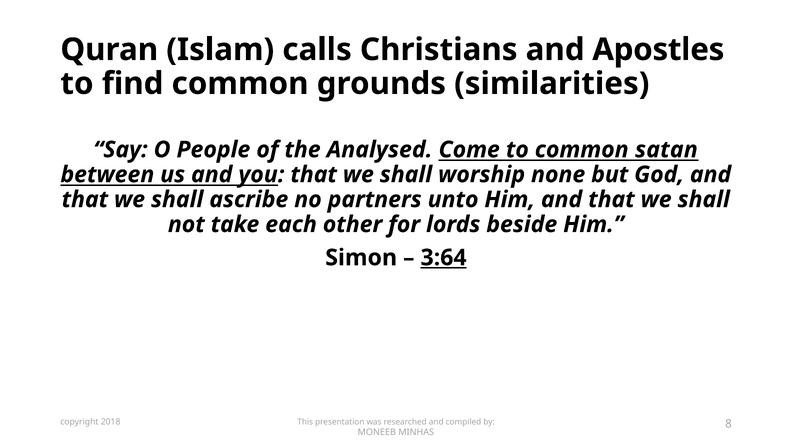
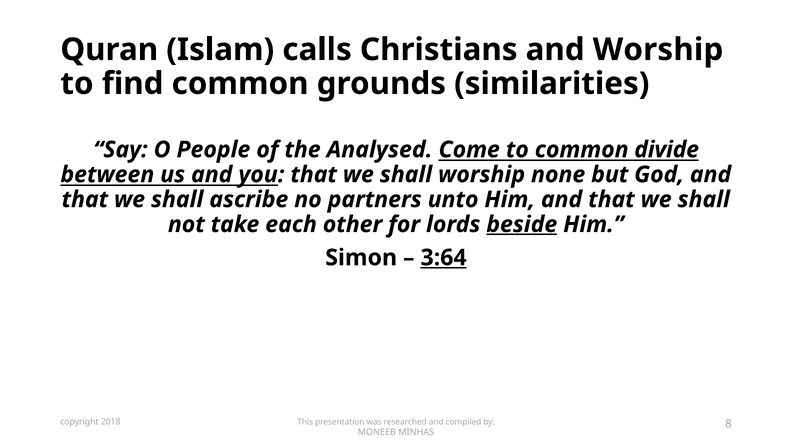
and Apostles: Apostles -> Worship (658, 50)
satan: satan -> divide (667, 149)
beside underline: none -> present (522, 224)
